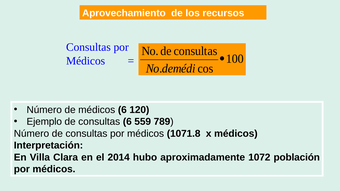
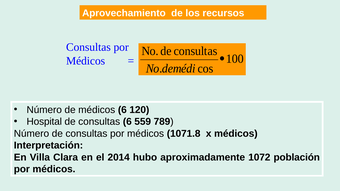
Ejemplo: Ejemplo -> Hospital (44, 122)
